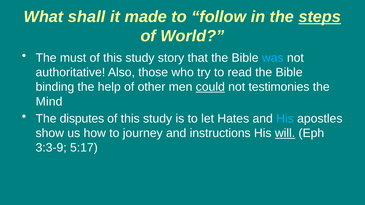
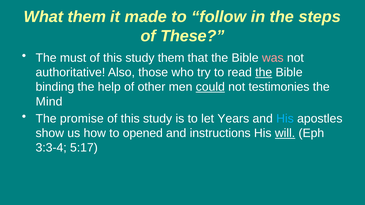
What shall: shall -> them (87, 17)
steps underline: present -> none (320, 17)
World: World -> These (192, 36)
study story: story -> them (171, 58)
was colour: light blue -> pink (273, 58)
the underline: none -> present (264, 72)
disputes: disputes -> promise (82, 119)
Hates: Hates -> Years (233, 119)
journey: journey -> opened (143, 133)
3:3-9: 3:3-9 -> 3:3-4 (51, 148)
